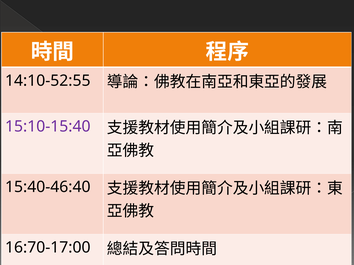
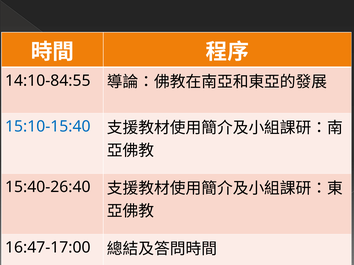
14:10-52:55: 14:10-52:55 -> 14:10-84:55 (48, 81)
15:10-15:40 colour: purple -> blue (48, 127)
15:40-46:40: 15:40-46:40 -> 15:40-26:40 (48, 187)
16:70-17:00: 16:70-17:00 -> 16:47-17:00 (48, 248)
